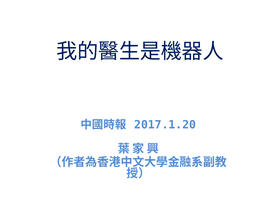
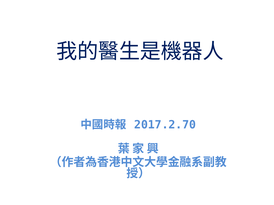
2017.1.20: 2017.1.20 -> 2017.2.70 (165, 125)
